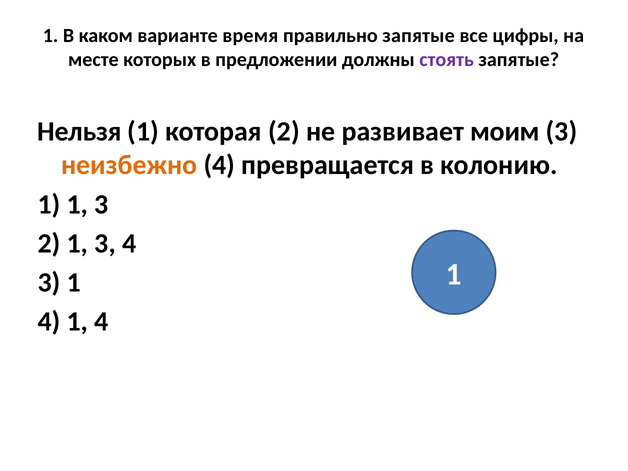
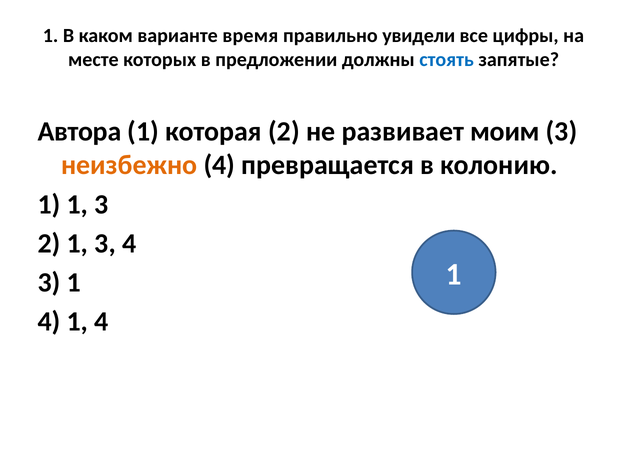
правильно запятые: запятые -> увидели (419, 35)
стоять colour: purple -> blue (447, 59)
Нельзя: Нельзя -> Автора (79, 132)
